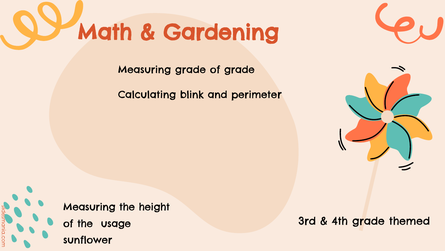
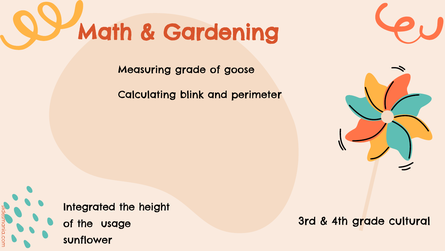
of grade: grade -> goose (239, 70)
Measuring: Measuring -> Integrated (89, 207)
themed: themed -> cultural (410, 221)
